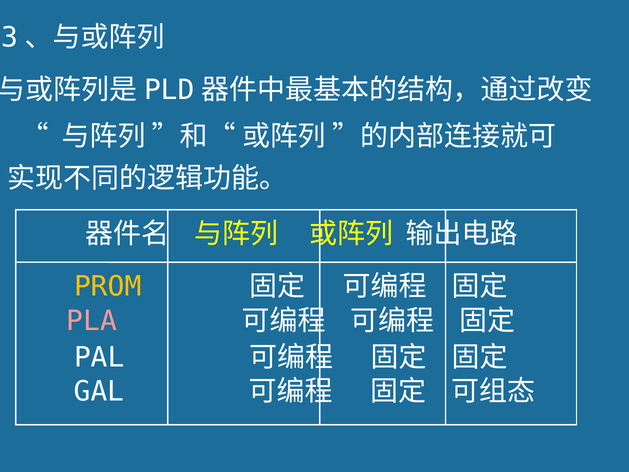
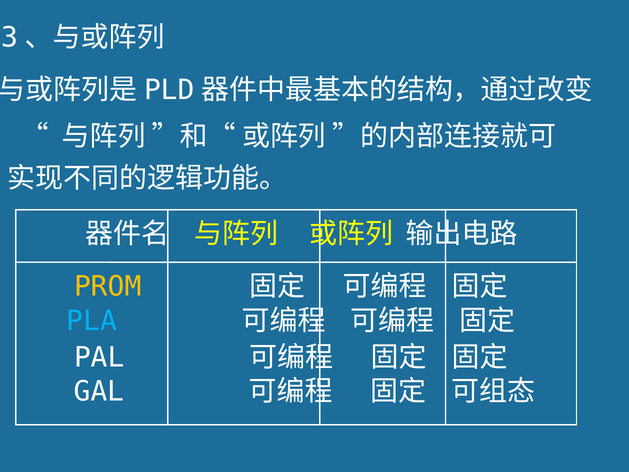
PLA colour: pink -> light blue (92, 321)
